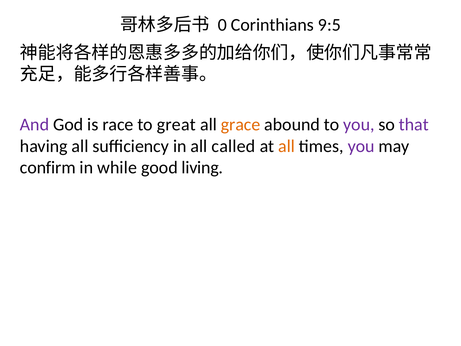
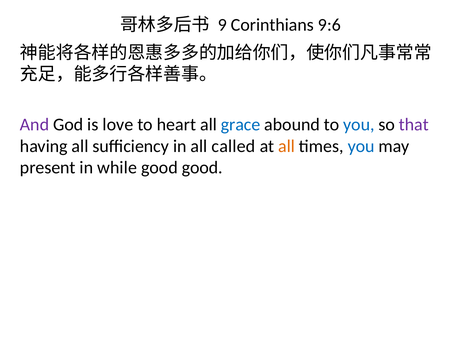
0: 0 -> 9 (222, 25)
9:5: 9:5 -> 9:6 (329, 25)
race: race -> love (118, 125)
great: great -> heart (176, 125)
grace colour: orange -> blue (241, 125)
you colour: purple -> blue (359, 125)
you colour: purple -> blue (361, 146)
confirm: confirm -> present (48, 168)
good living: living -> good (202, 168)
